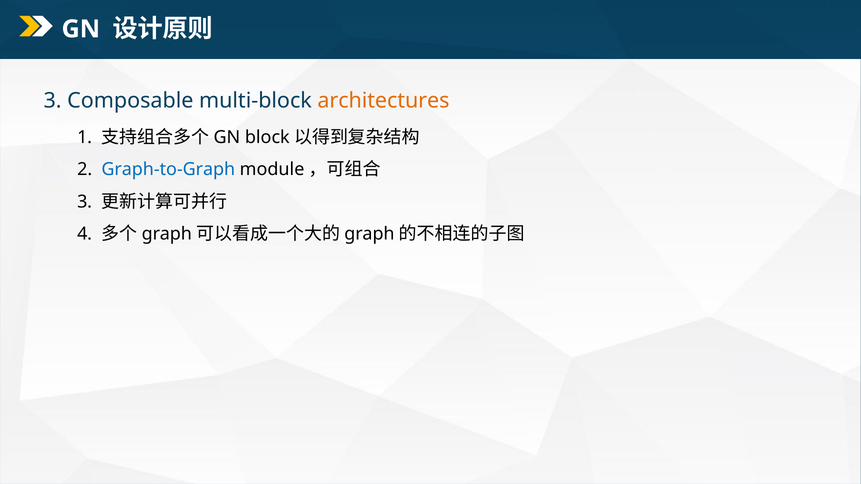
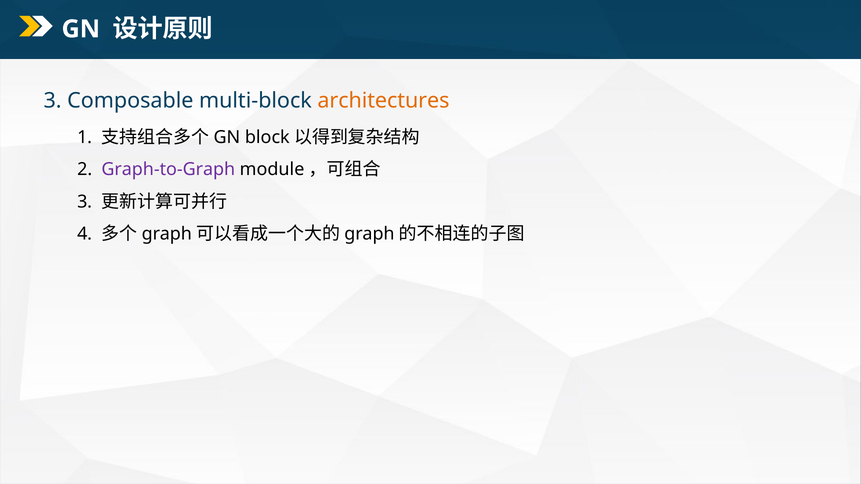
Graph-to-Graph colour: blue -> purple (168, 169)
